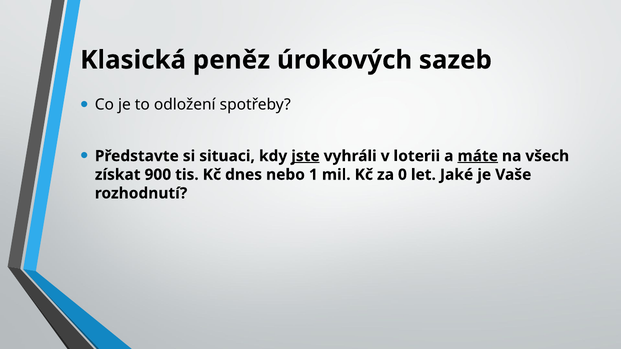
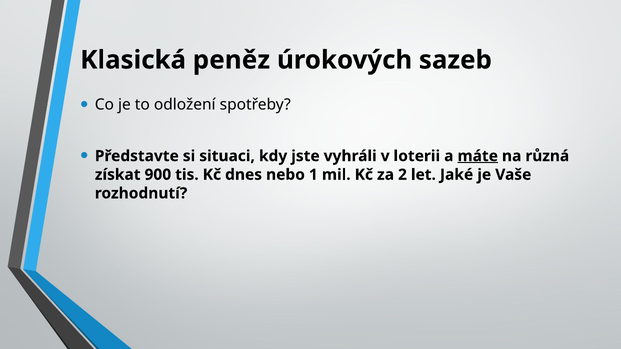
jste underline: present -> none (305, 156)
všech: všech -> různá (547, 156)
0: 0 -> 2 (402, 175)
